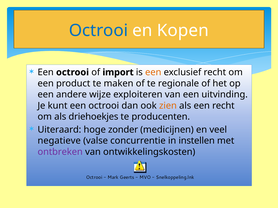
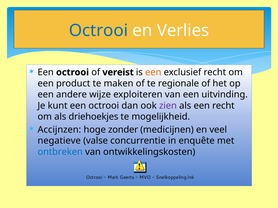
Kopen: Kopen -> Verlies (183, 31)
import: import -> vereist (118, 72)
zien colour: orange -> purple (168, 106)
producenten: producenten -> mogelijkheid (161, 117)
Uiteraard: Uiteraard -> Accijnzen (59, 130)
instellen: instellen -> enquête (197, 141)
ontbreken colour: purple -> blue (60, 152)
